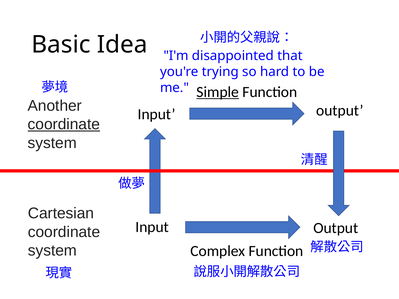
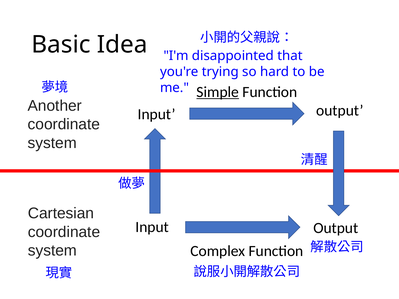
coordinate underline: present -> none (64, 124)
